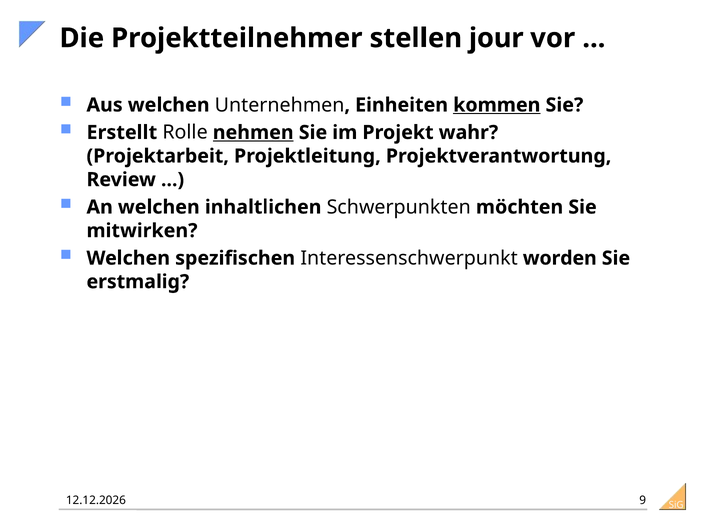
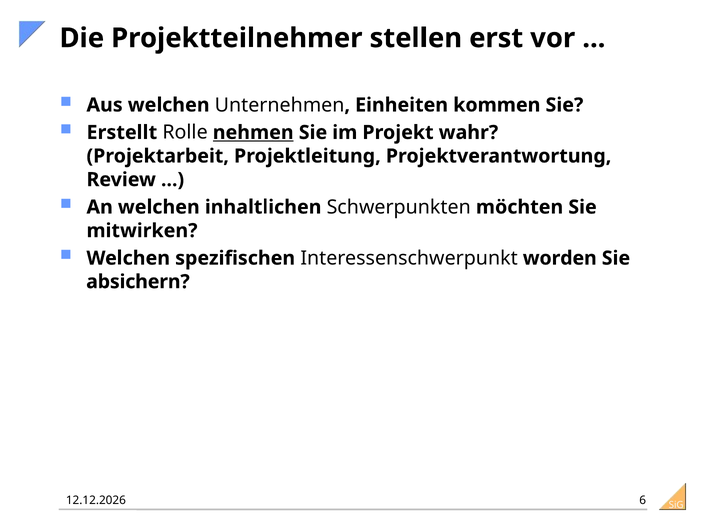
jour: jour -> erst (496, 38)
kommen underline: present -> none (497, 105)
erstmalig: erstmalig -> absichern (138, 281)
9: 9 -> 6 (643, 500)
